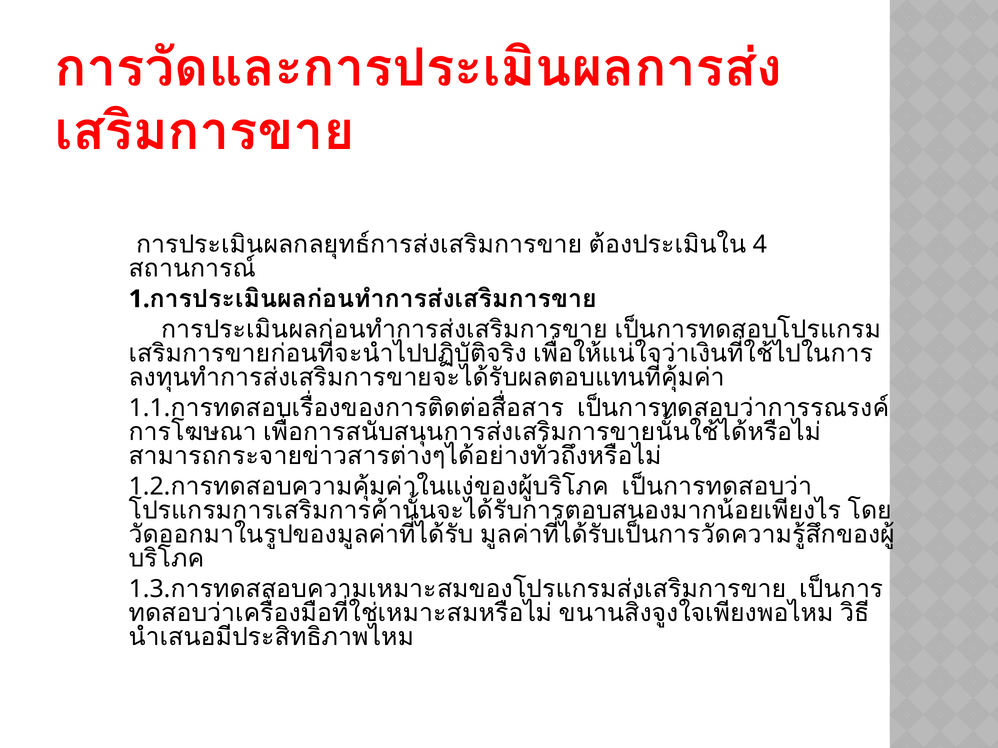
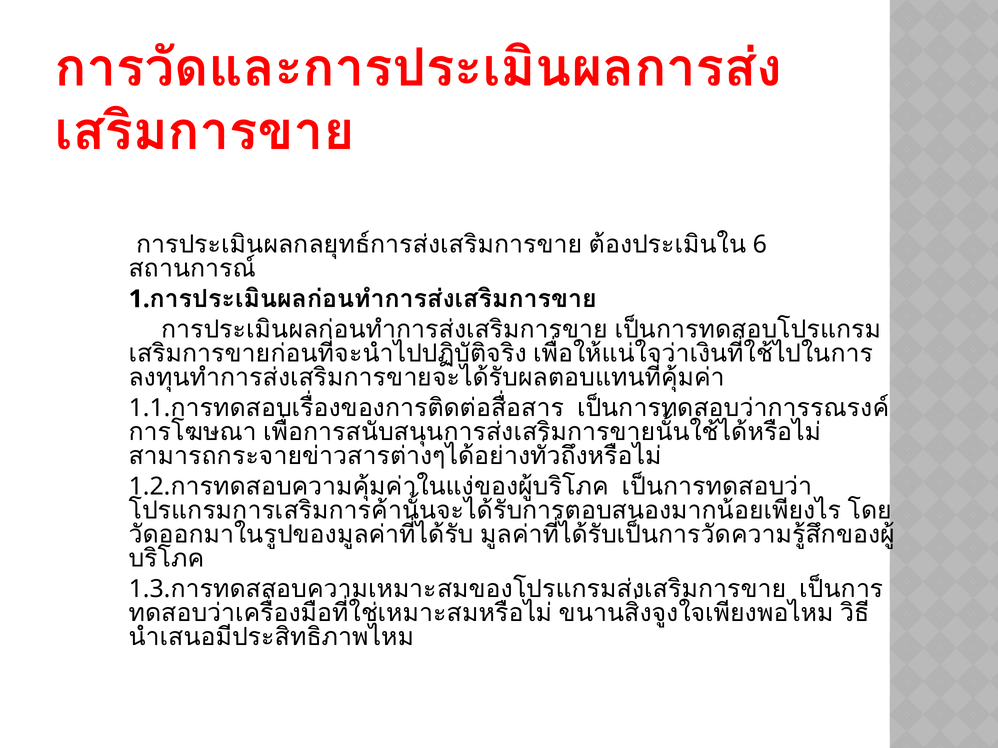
4: 4 -> 6 (760, 245)
